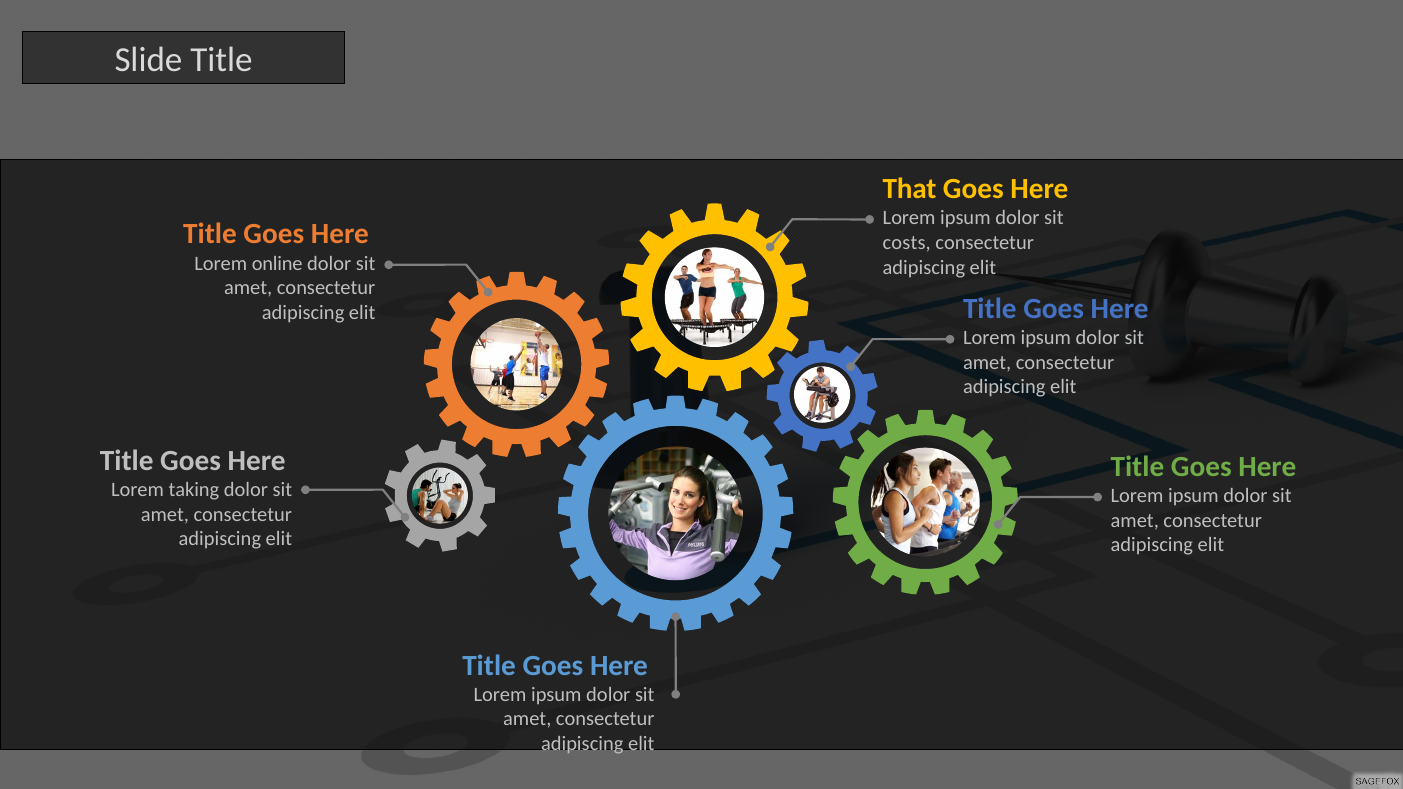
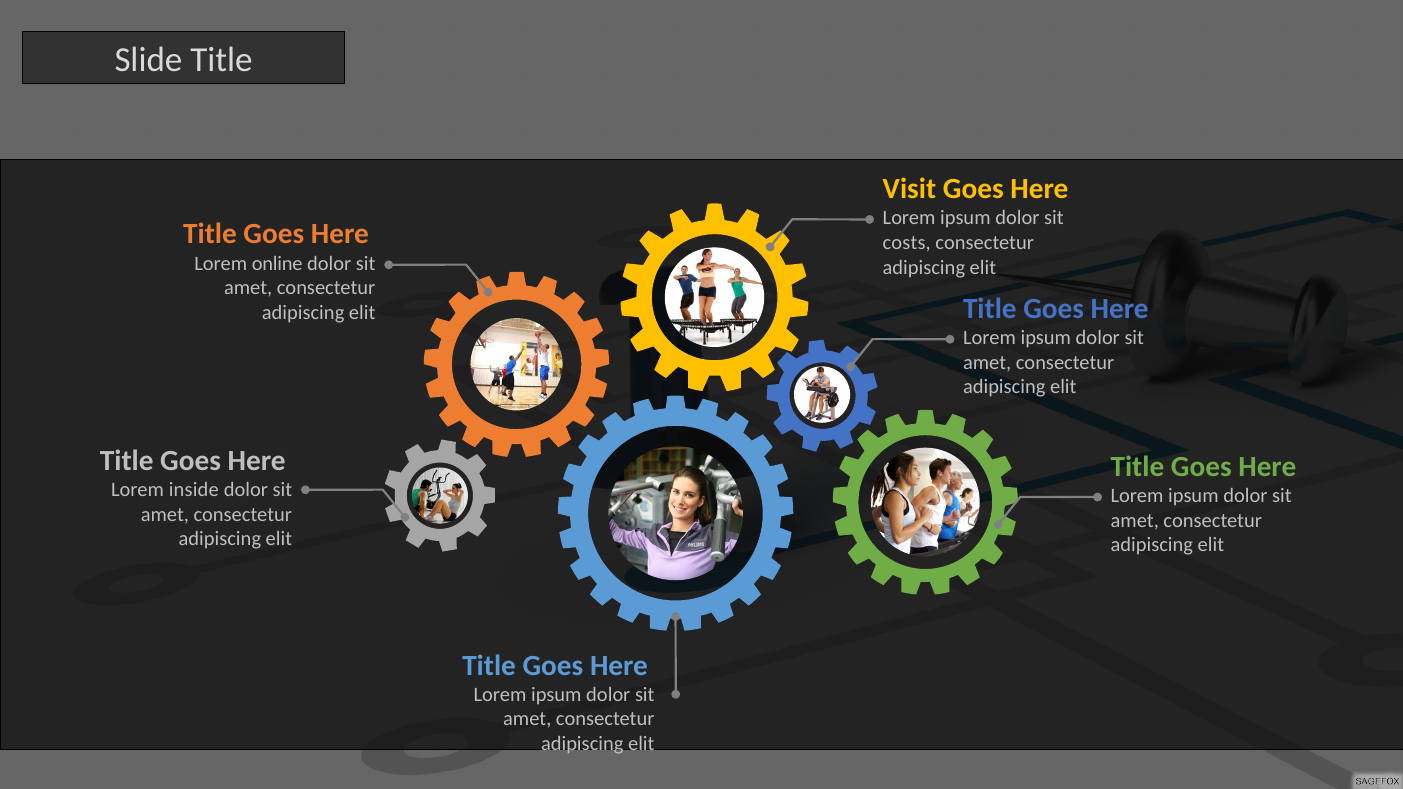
That: That -> Visit (909, 189)
taking: taking -> inside (194, 490)
